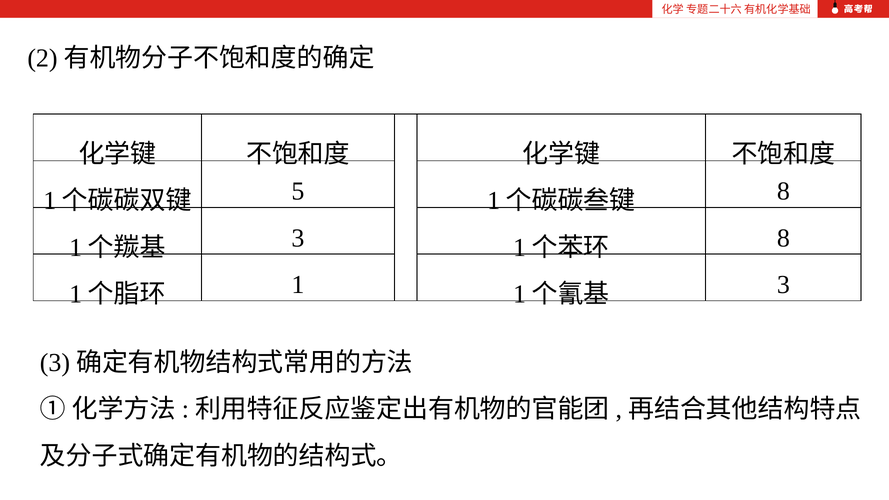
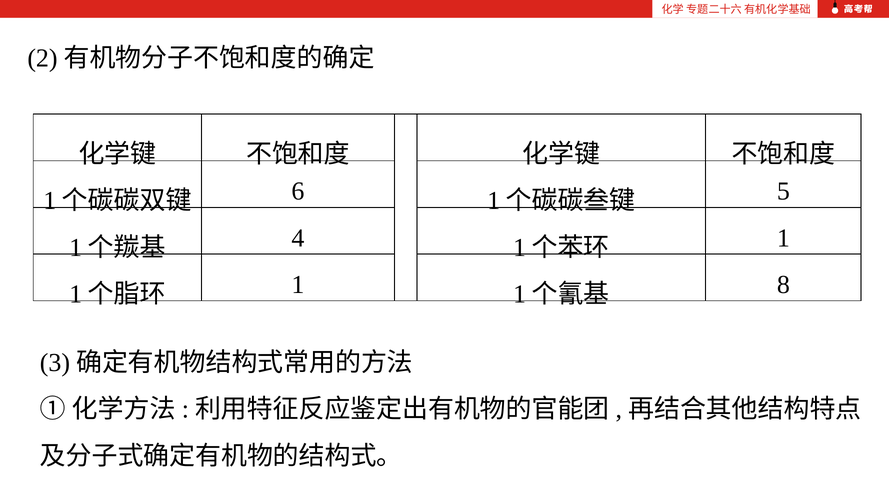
5: 5 -> 6 (298, 191)
8: 8 -> 5 (783, 191)
3: 3 -> 4 (298, 238)
8: 8 -> 1 (783, 238)
3: 3 -> 8 (783, 285)
